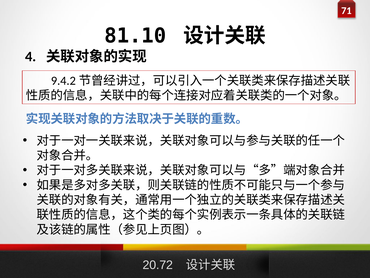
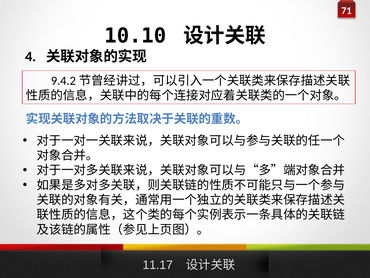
81.10: 81.10 -> 10.10 (135, 36)
20.72: 20.72 -> 11.17 (158, 265)
